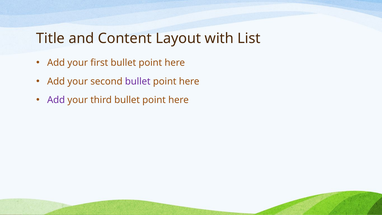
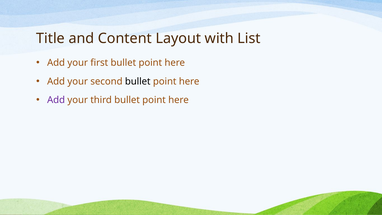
bullet colour: purple -> black (138, 81)
